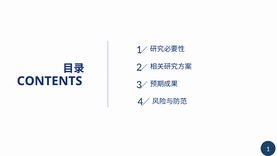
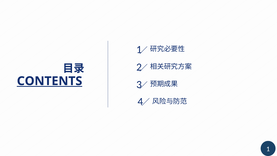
CONTENTS underline: none -> present (50, 81)
